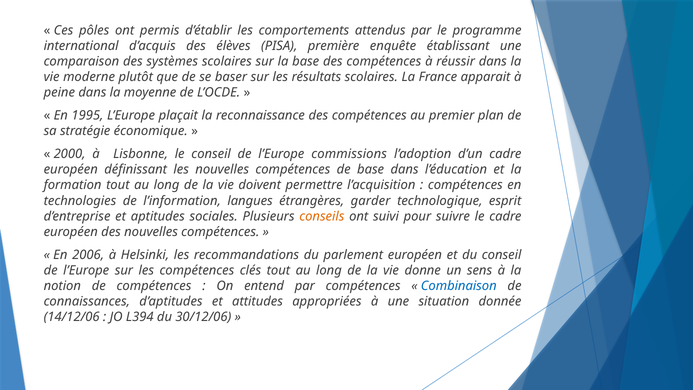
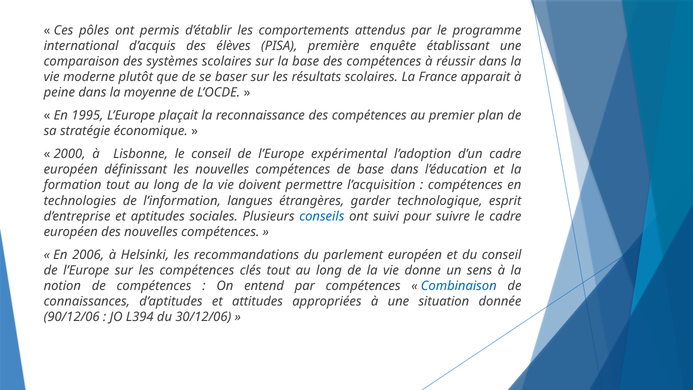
commissions: commissions -> expérimental (349, 154)
conseils colour: orange -> blue (322, 216)
14/12/06: 14/12/06 -> 90/12/06 (72, 317)
